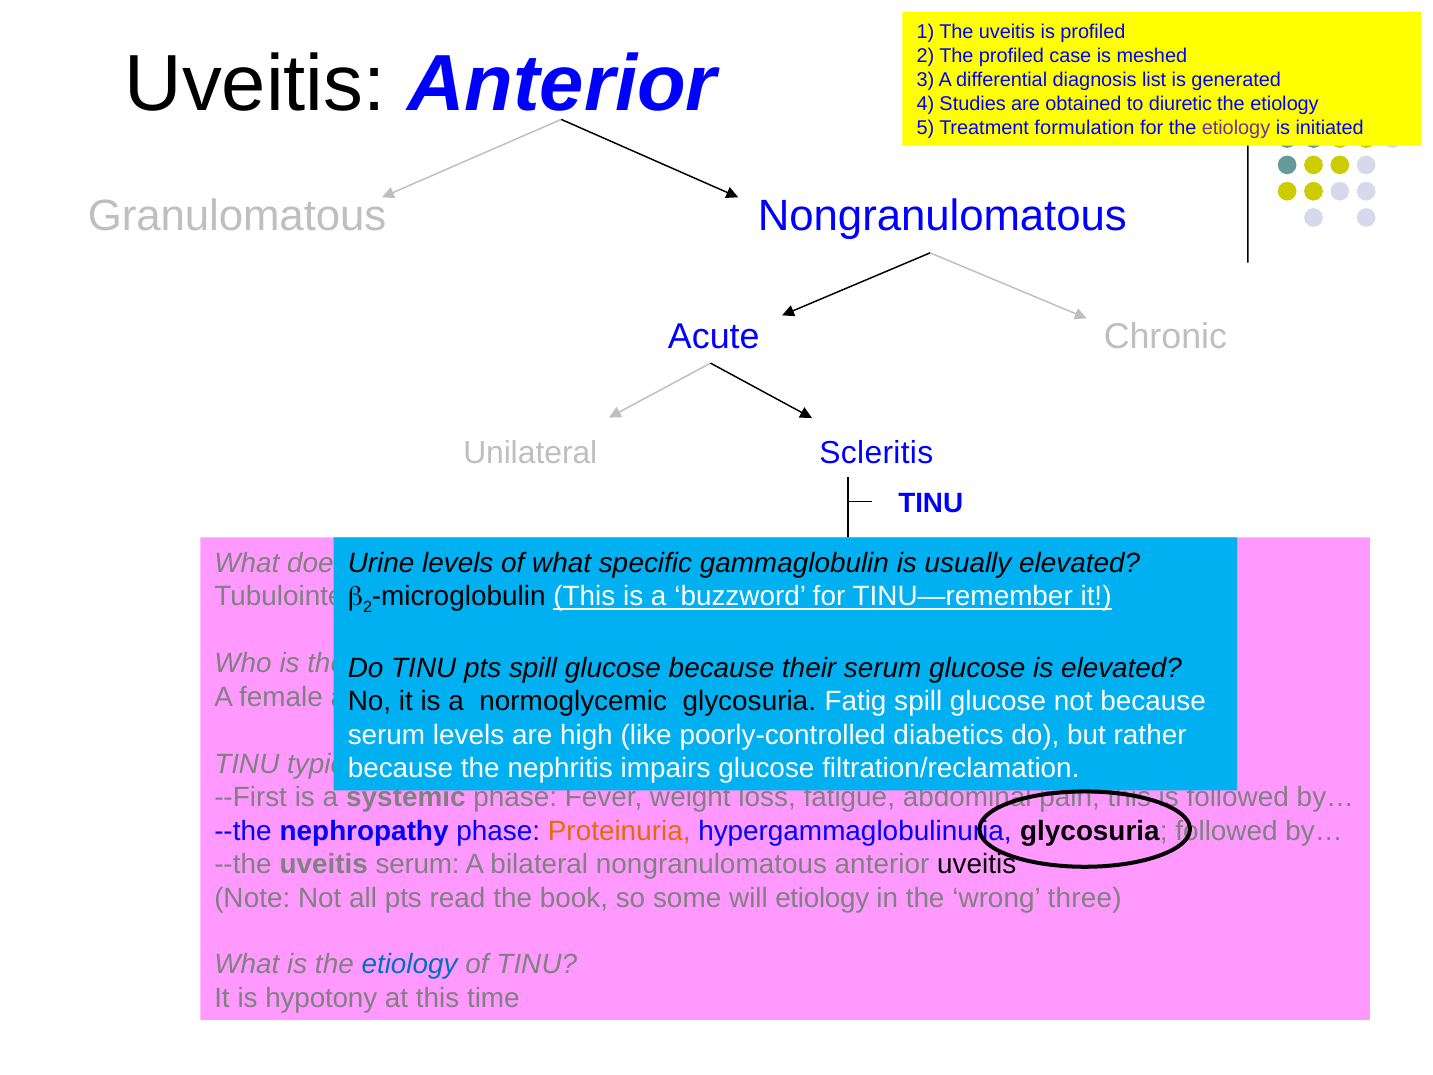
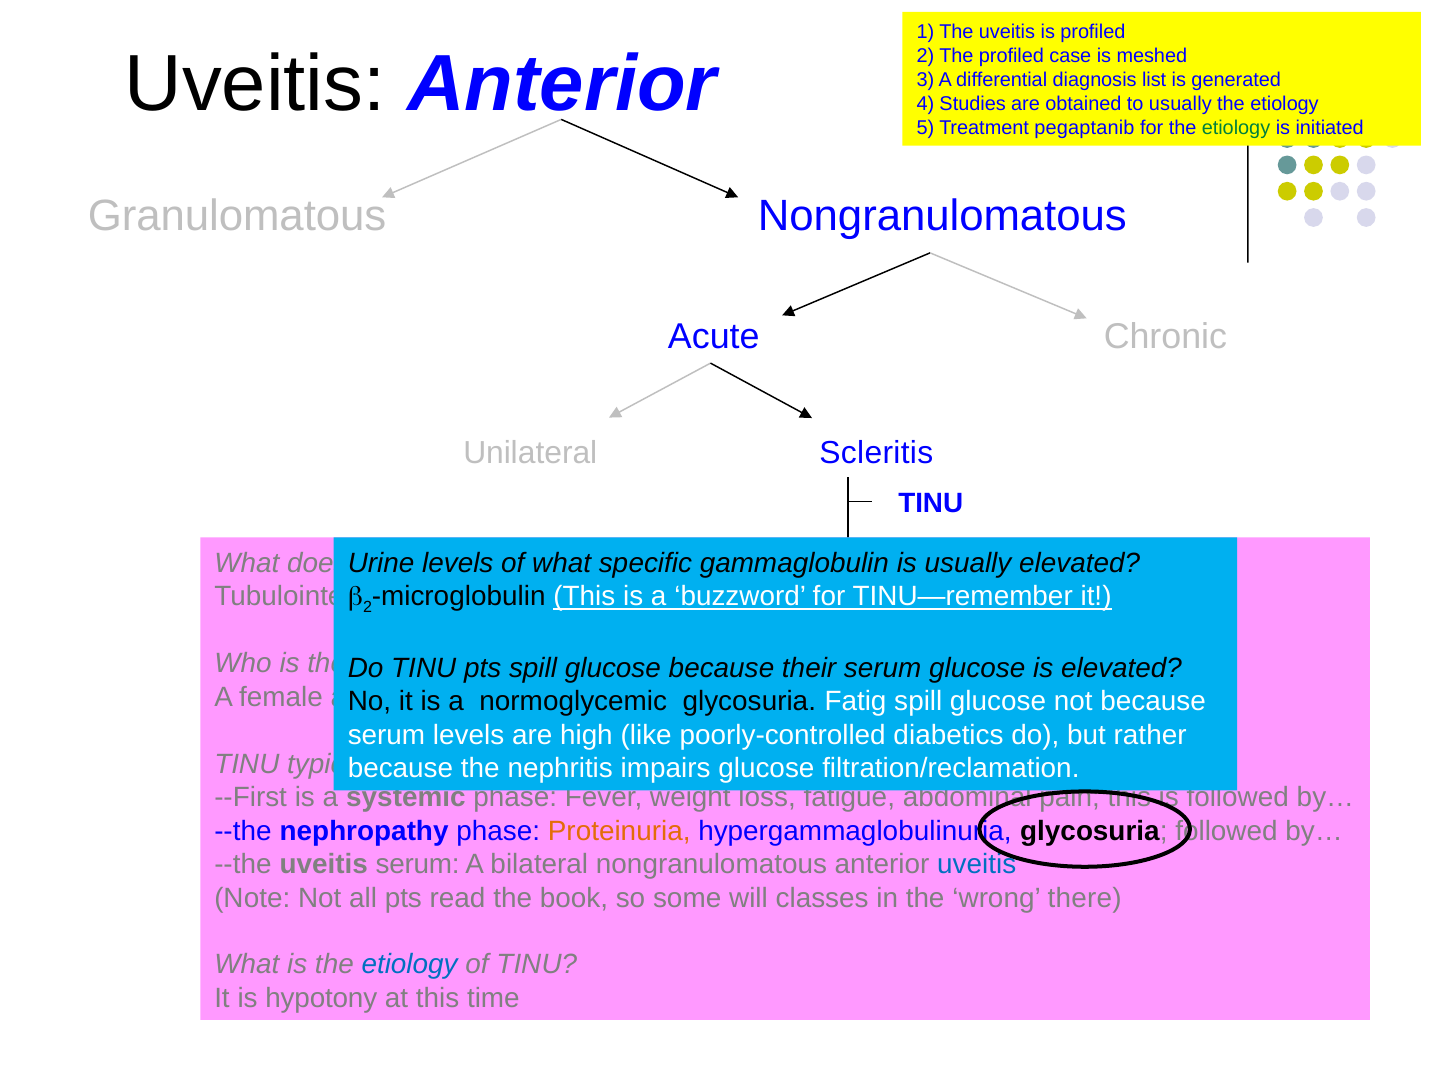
to diuretic: diuretic -> usually (1180, 104)
formulation: formulation -> pegaptanib (1084, 128)
etiology colour: purple -> green (1236, 128)
uveitis colour: black -> blue (977, 864)
will etiology: etiology -> classes (822, 898)
wrong three: three -> there (1085, 898)
